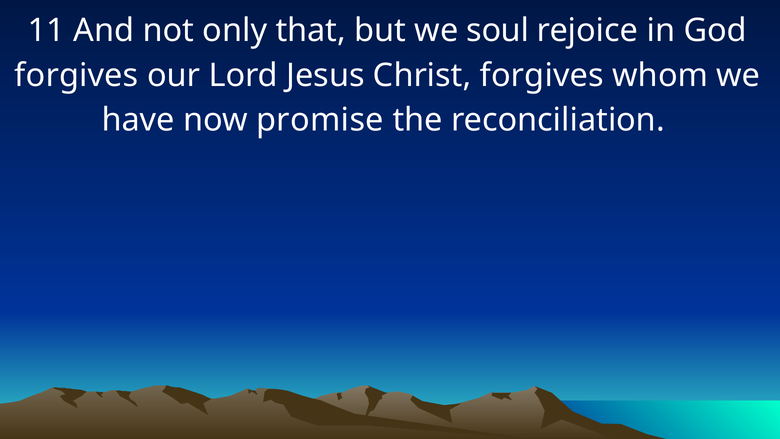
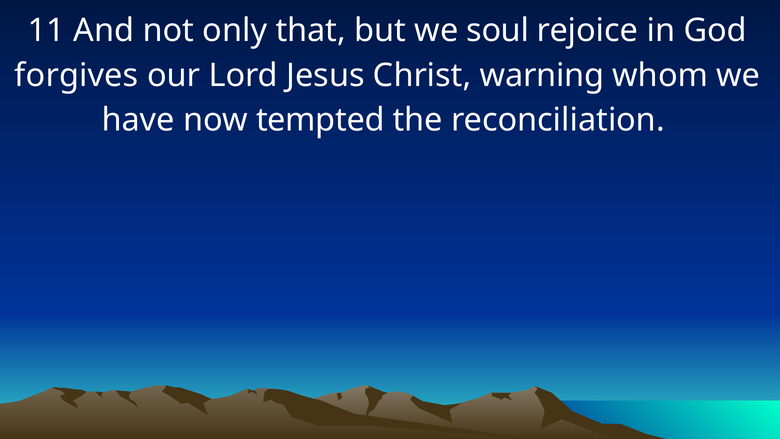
Christ forgives: forgives -> warning (542, 75)
promise: promise -> tempted (320, 120)
